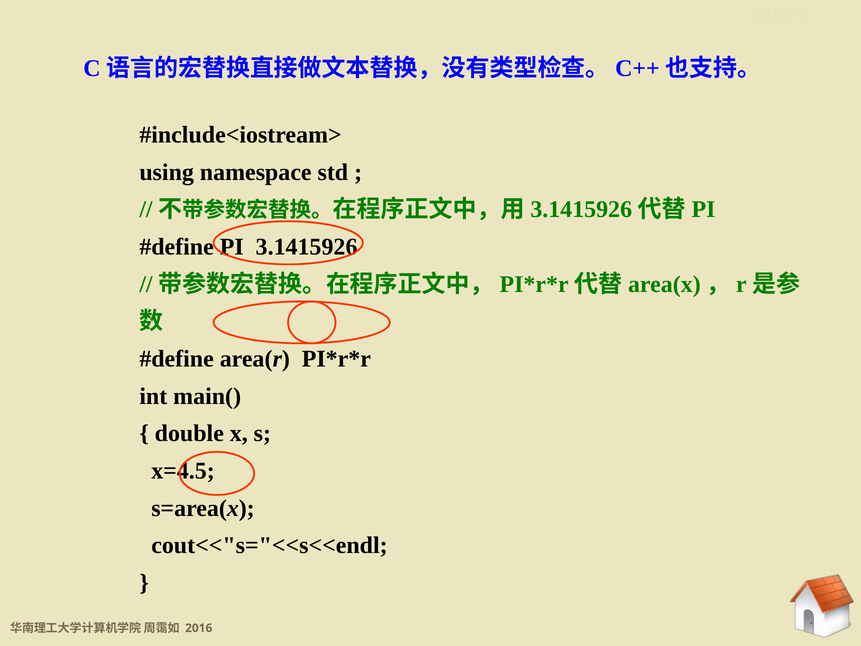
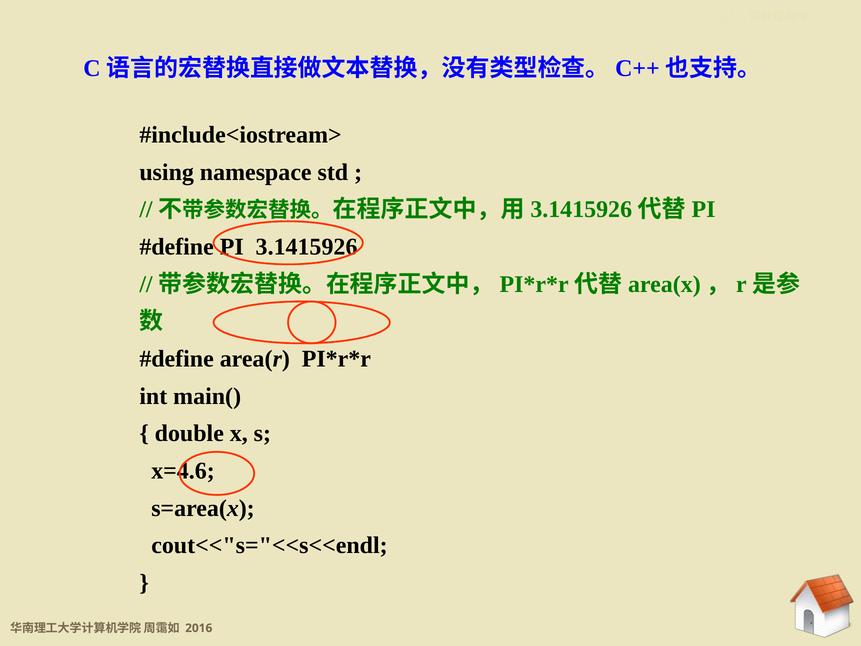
x=4.5: x=4.5 -> x=4.6 (183, 471)
